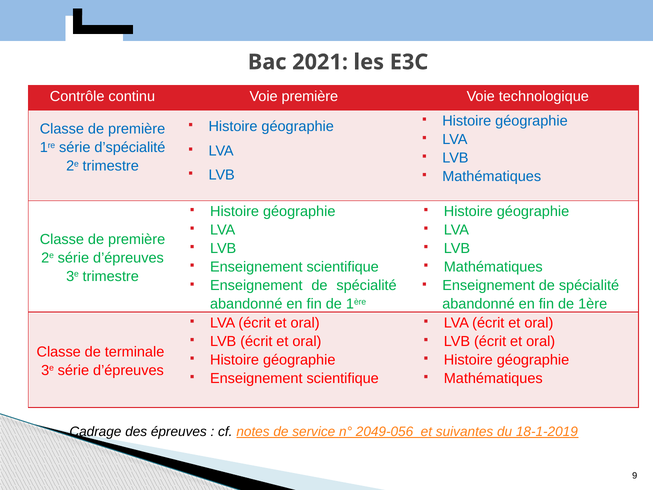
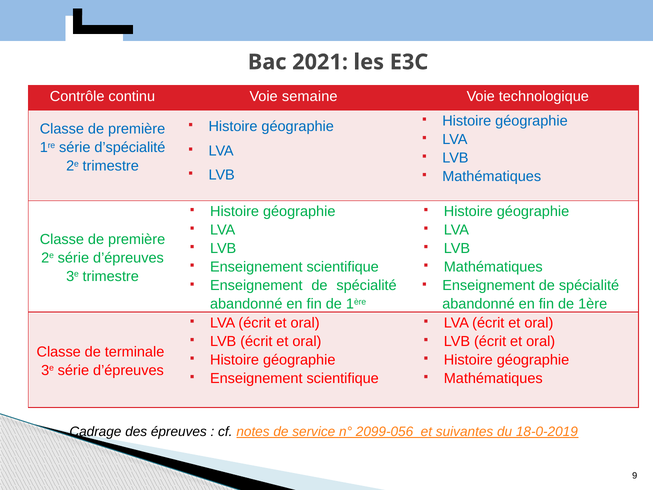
Voie première: première -> semaine (310, 96)
2049-056: 2049-056 -> 2099-056 (385, 431)
18-1-2019: 18-1-2019 -> 18-0-2019 (547, 431)
